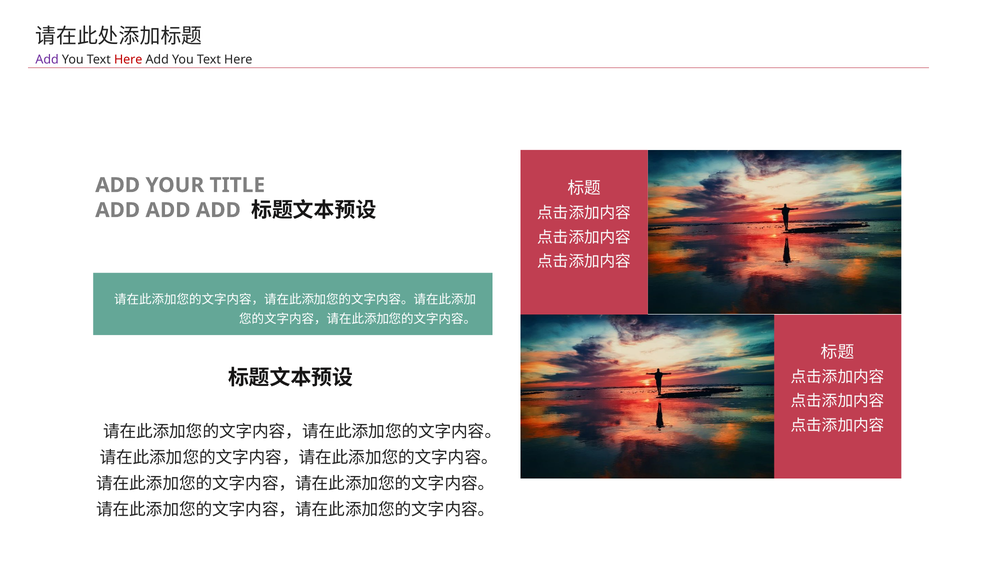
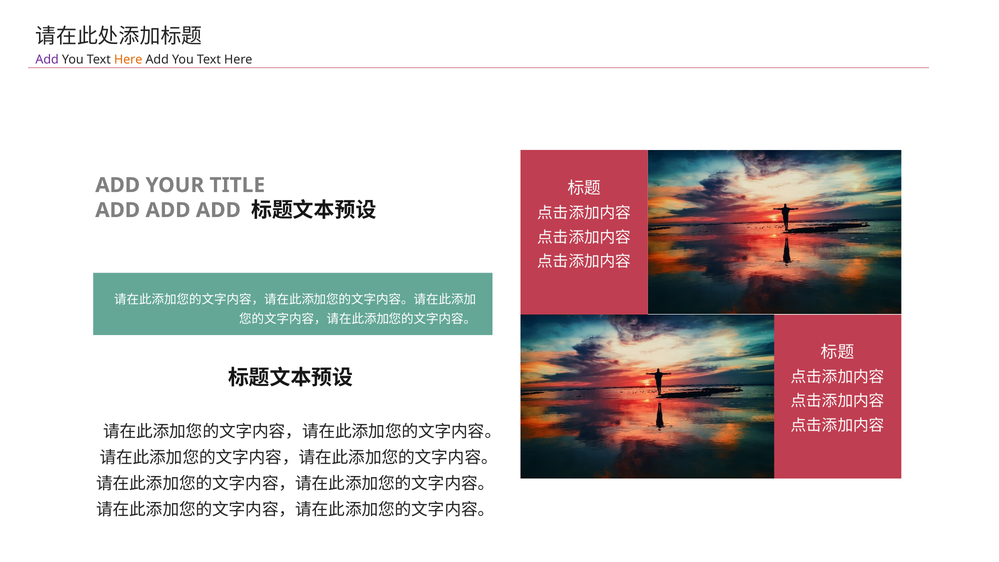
Here colour: red -> orange (128, 60)
